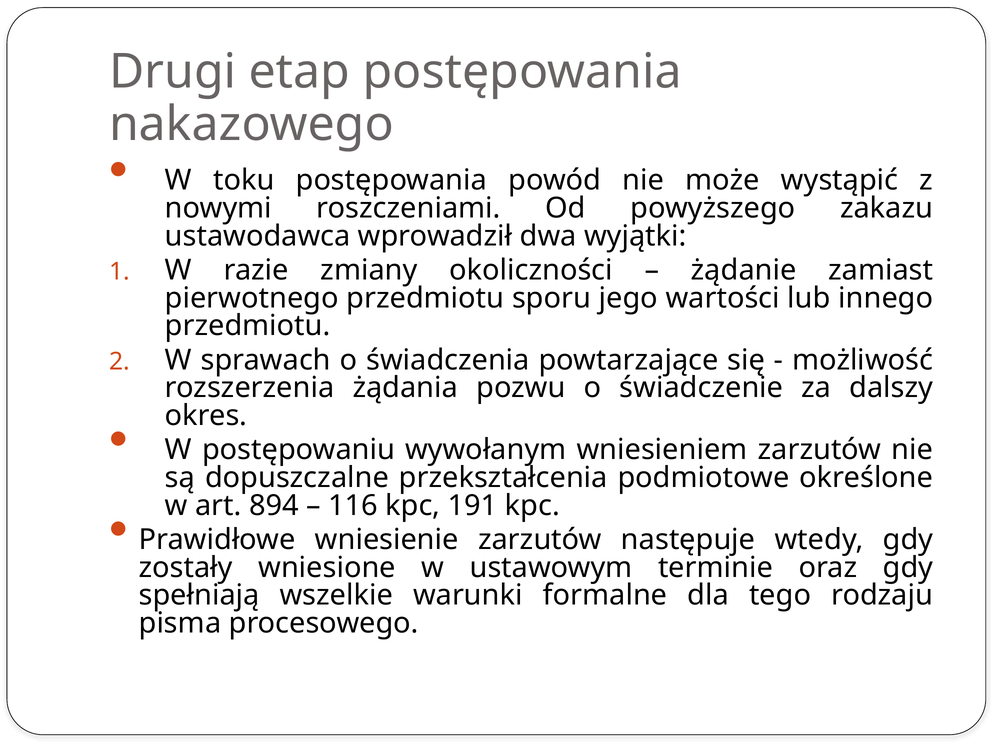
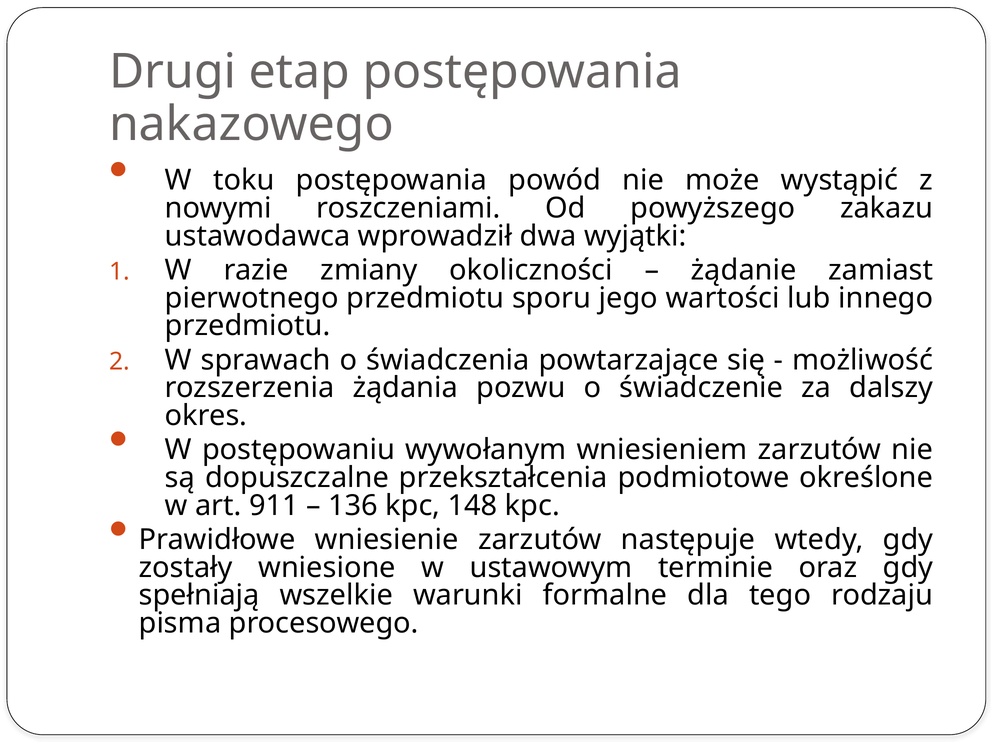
894: 894 -> 911 (274, 505)
116: 116 -> 136 (353, 505)
191: 191 -> 148 (473, 505)
